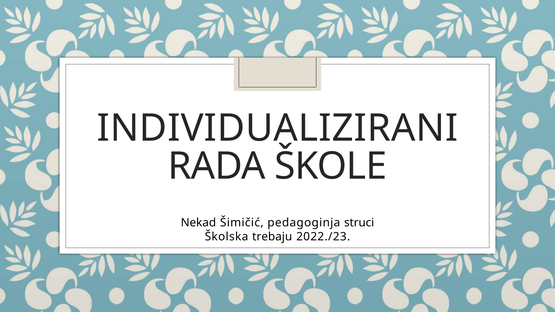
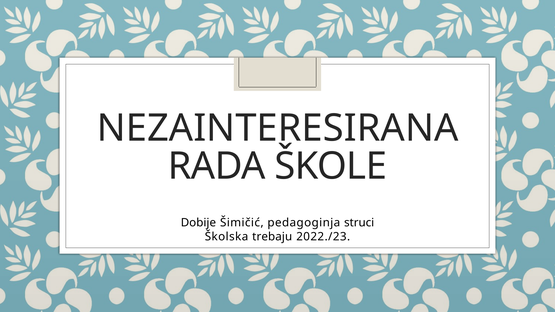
INDIVIDUALIZIRANI: INDIVIDUALIZIRANI -> NEZAINTERESIRANA (278, 128)
Nekad: Nekad -> Dobije (198, 223)
